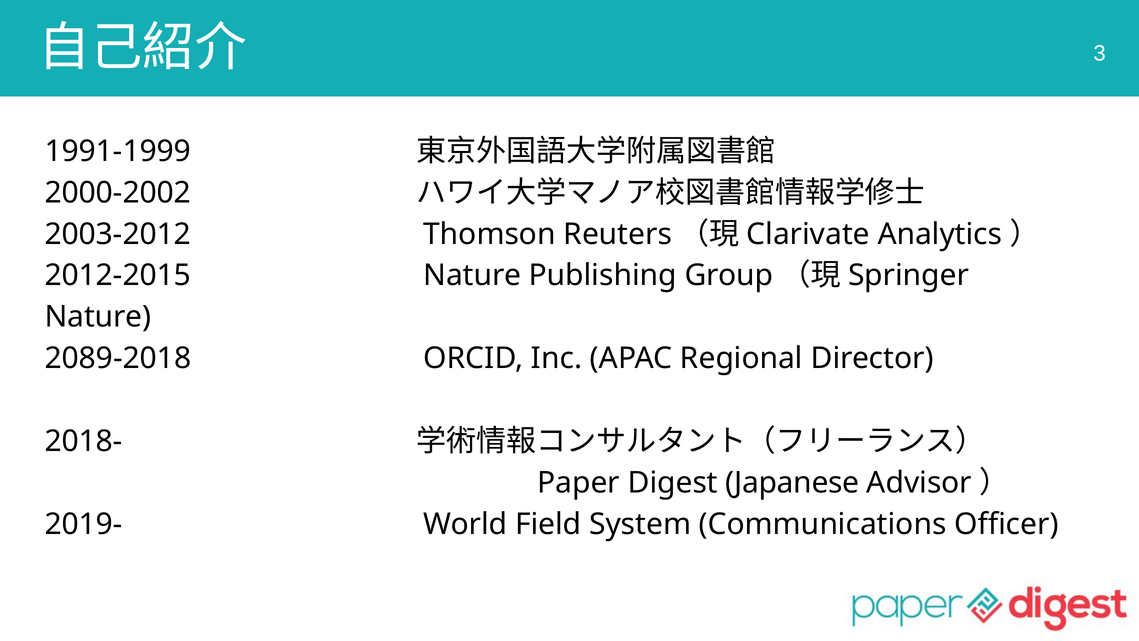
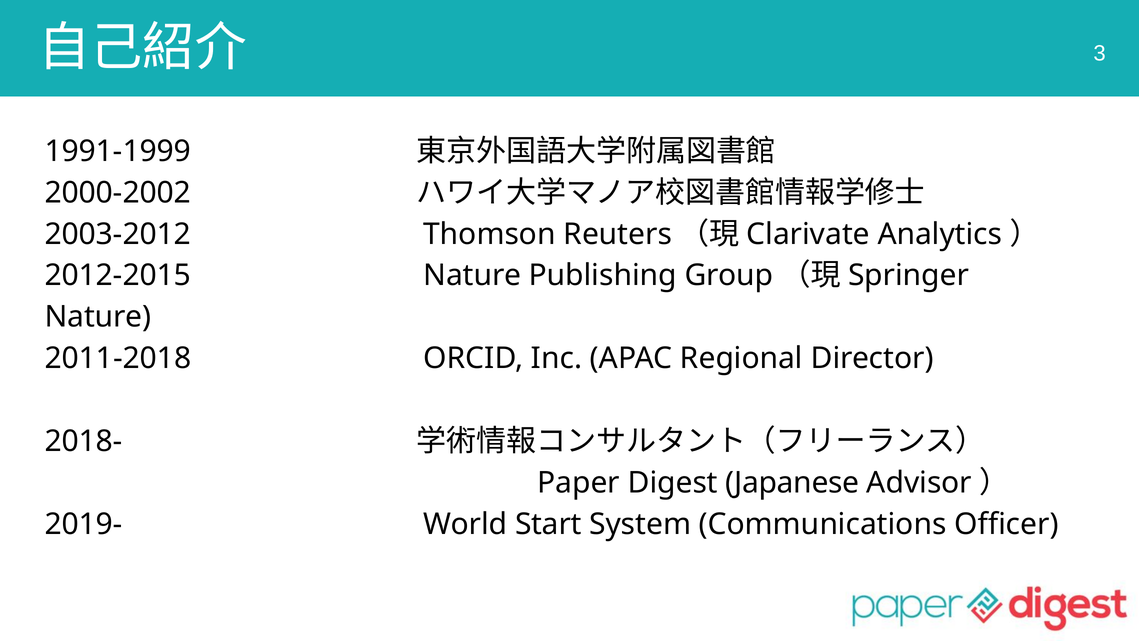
2089-2018: 2089-2018 -> 2011-2018 (118, 358)
Field: Field -> Start (548, 524)
